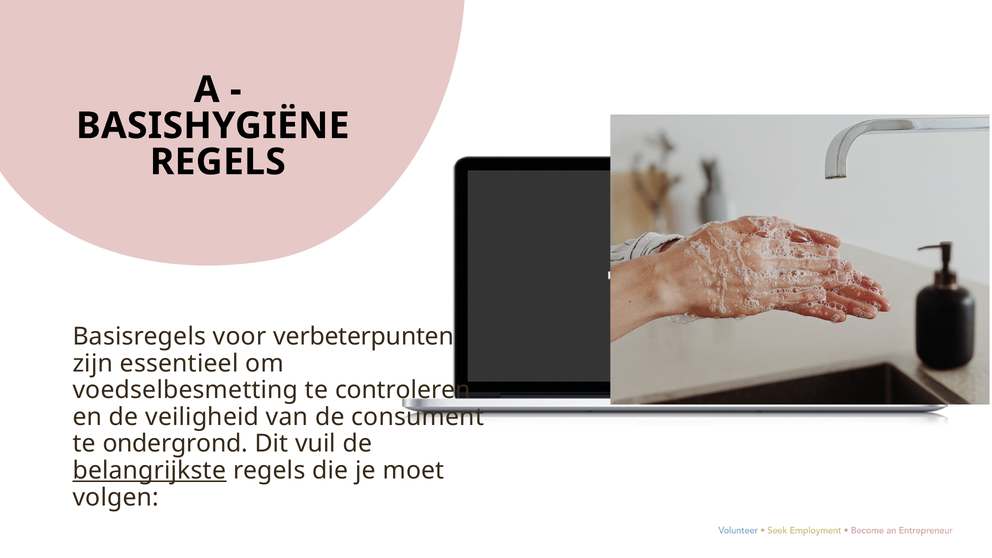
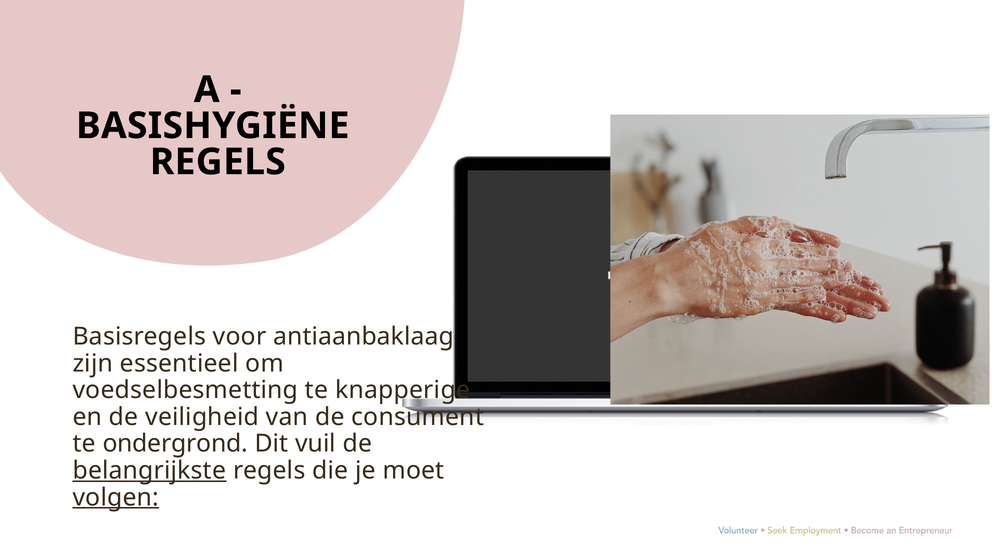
verbeterpunten: verbeterpunten -> antiaanbaklaag (364, 337)
controleren: controleren -> knapperige (403, 390)
volgen underline: none -> present (116, 497)
